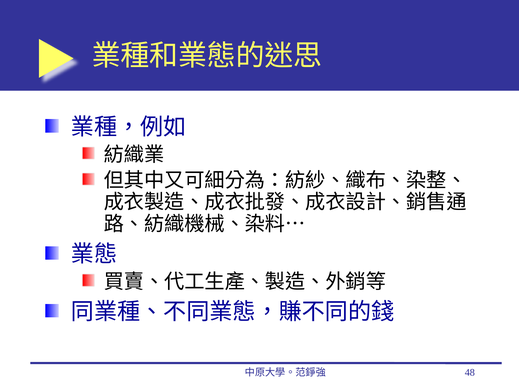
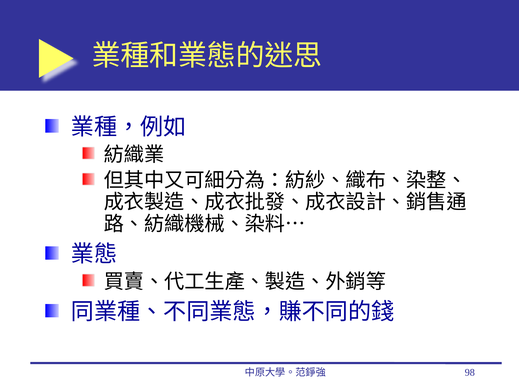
48: 48 -> 98 (470, 373)
